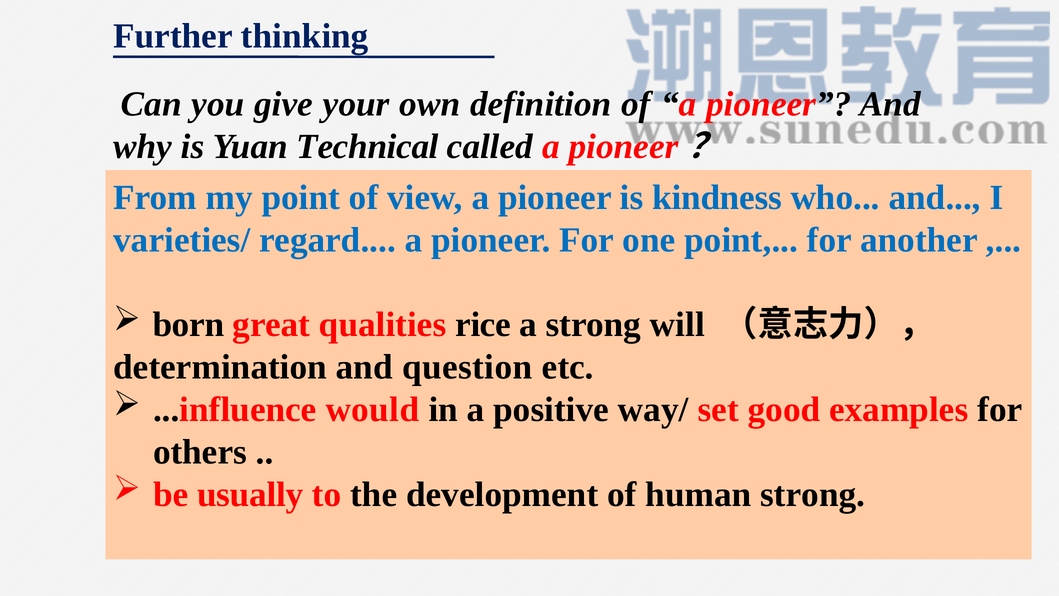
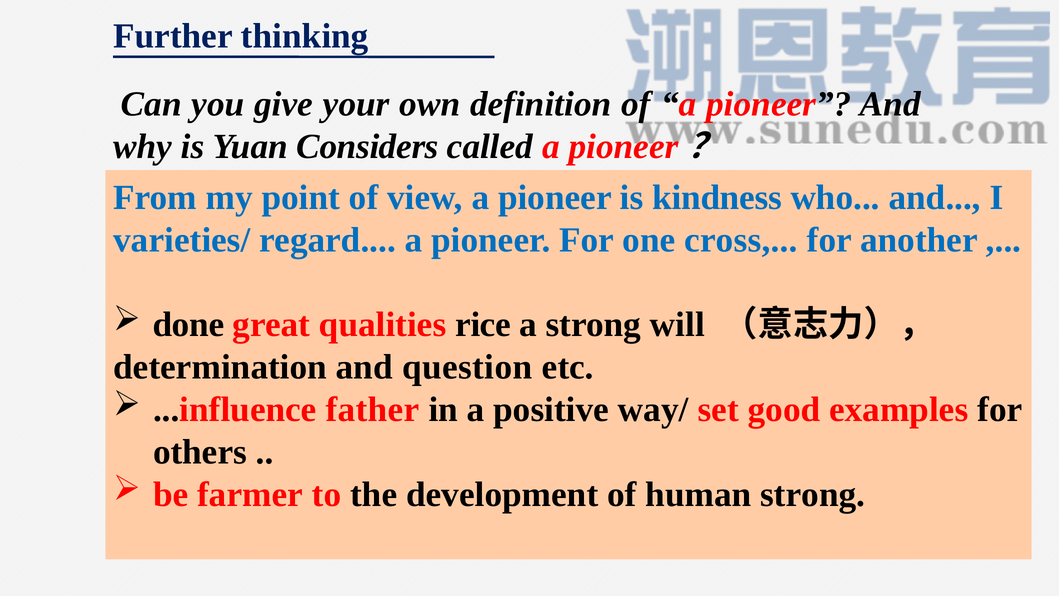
Technical: Technical -> Considers (368, 146)
one point: point -> cross (741, 240)
born: born -> done (188, 325)
would: would -> father (372, 409)
usually: usually -> farmer (250, 494)
